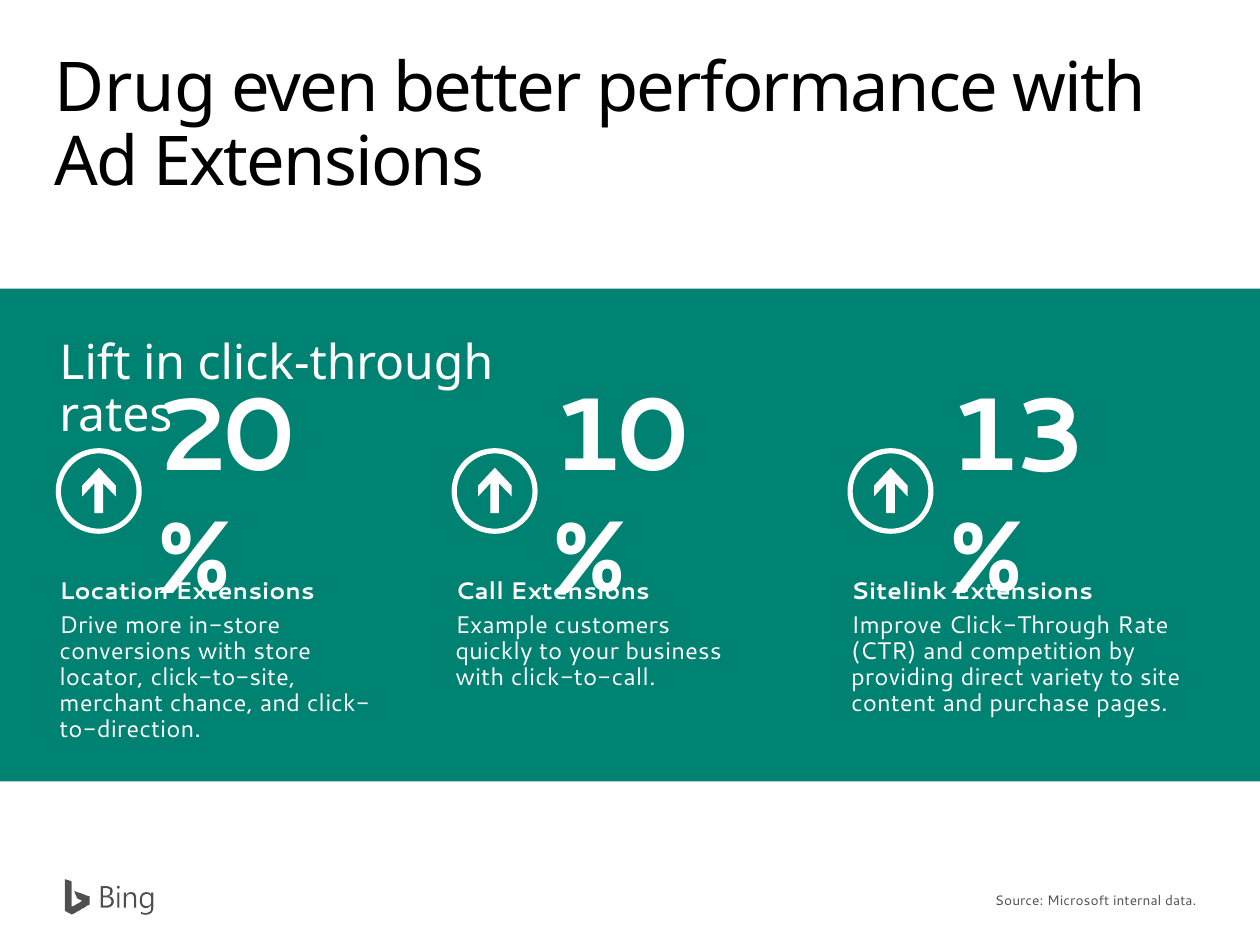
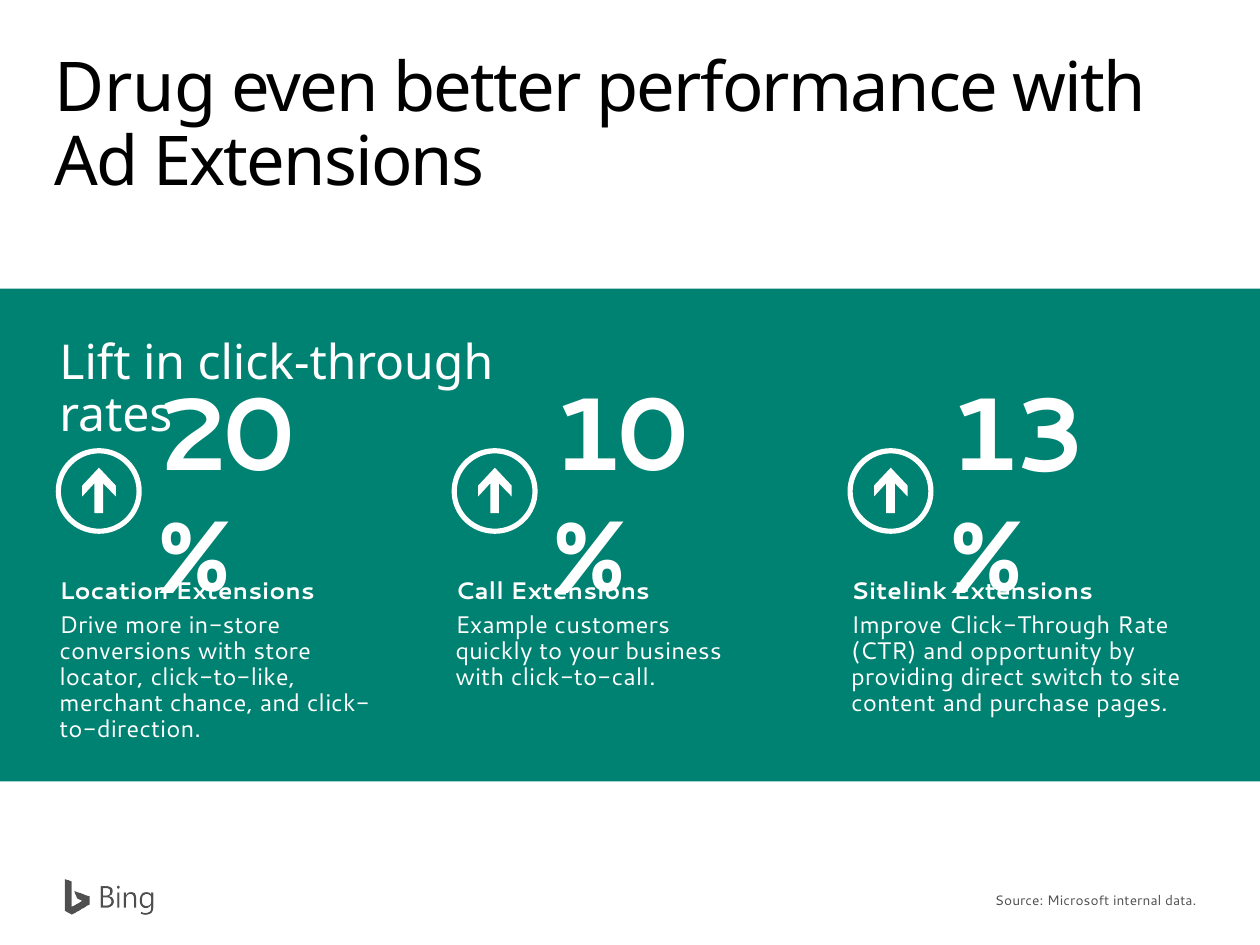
competition: competition -> opportunity (1036, 652)
click-to-site: click-to-site -> click-to-like (223, 678)
variety: variety -> switch (1067, 678)
